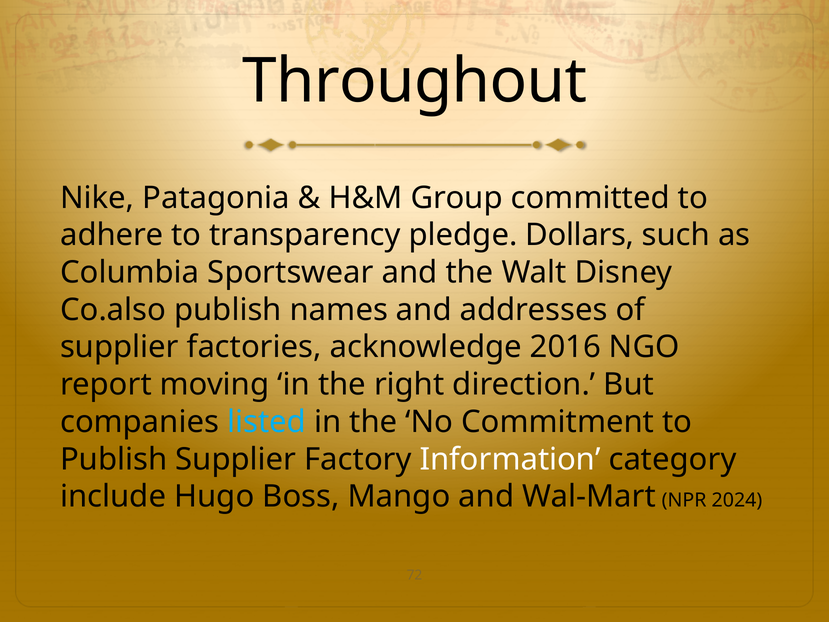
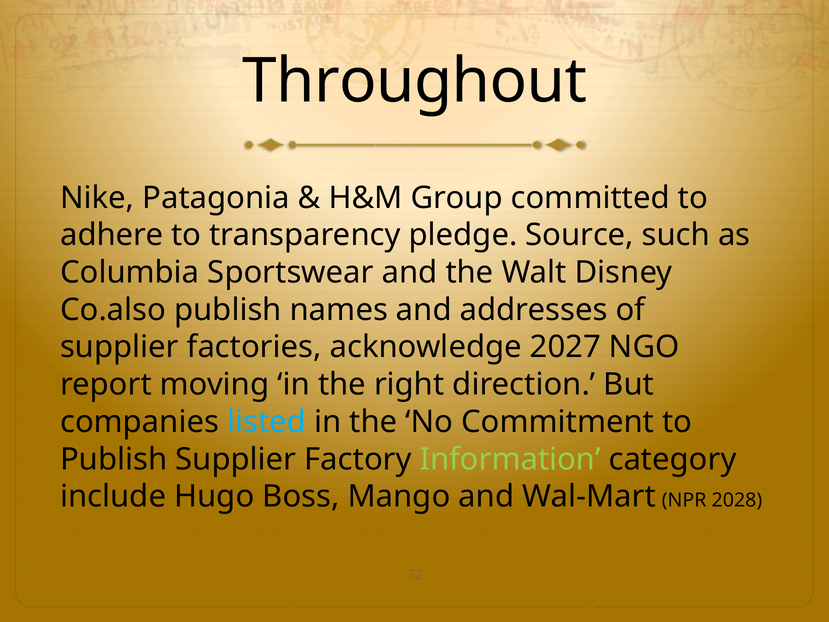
Dollars: Dollars -> Source (580, 235)
2016: 2016 -> 2027 (565, 347)
Information colour: white -> light green (510, 459)
2024: 2024 -> 2028 (737, 500)
